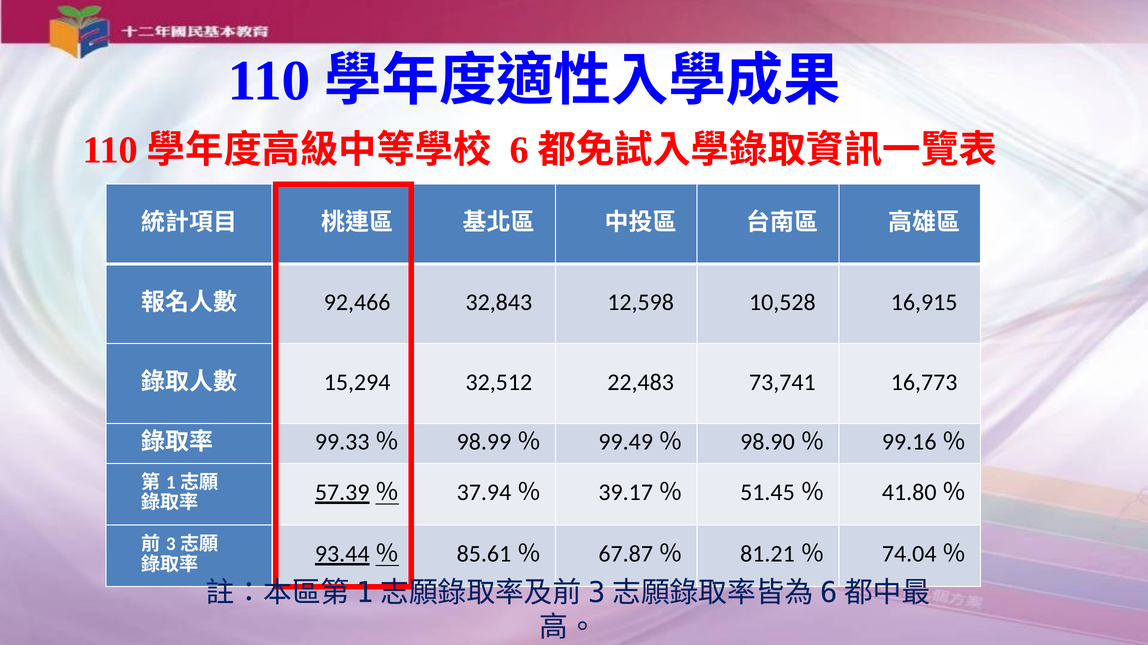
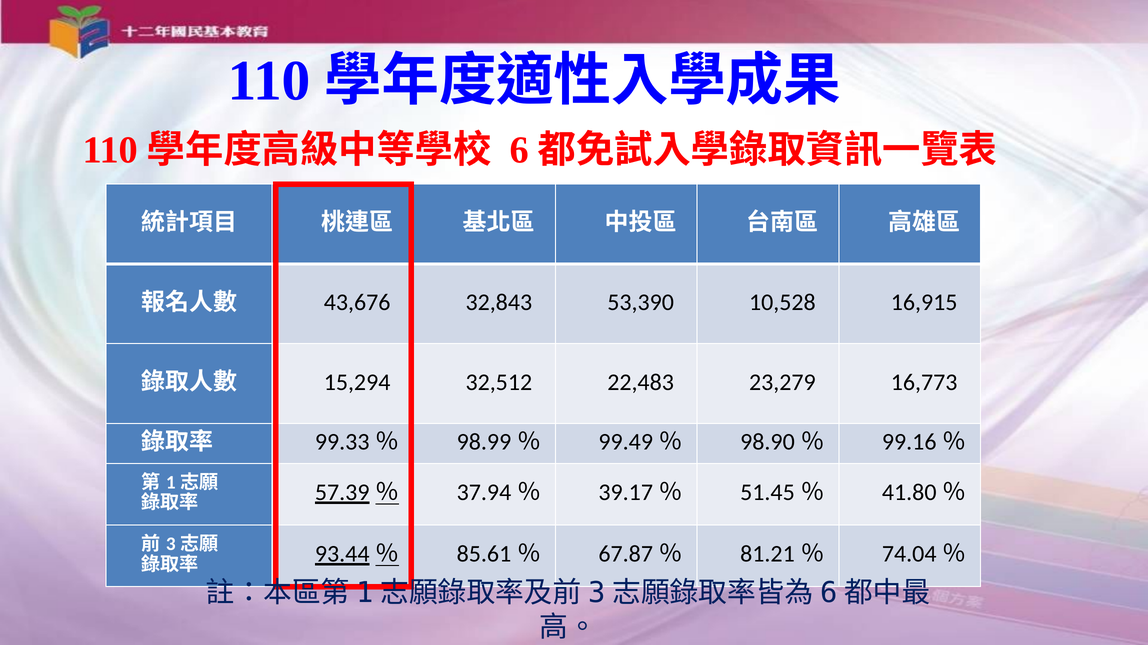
92,466: 92,466 -> 43,676 (357, 303)
12,598: 12,598 -> 53,390 (641, 303)
73,741: 73,741 -> 23,279 (782, 383)
